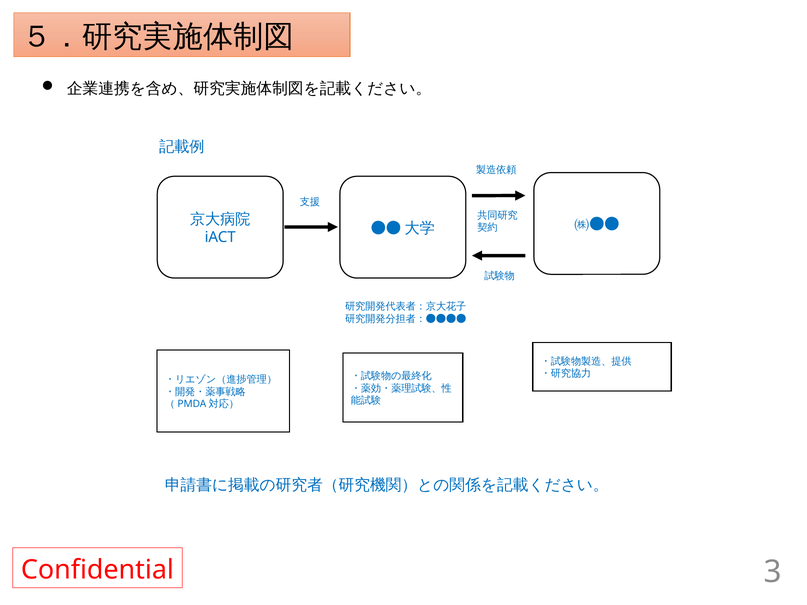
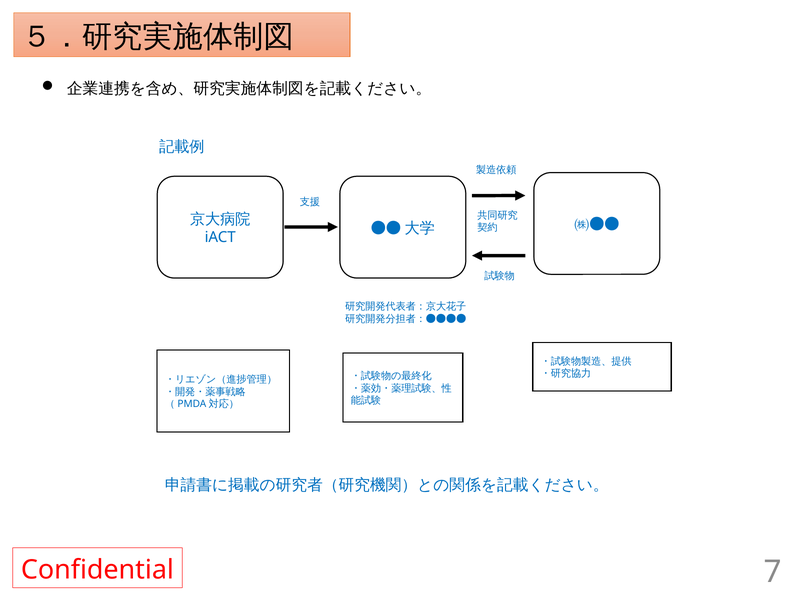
3: 3 -> 7 (773, 572)
